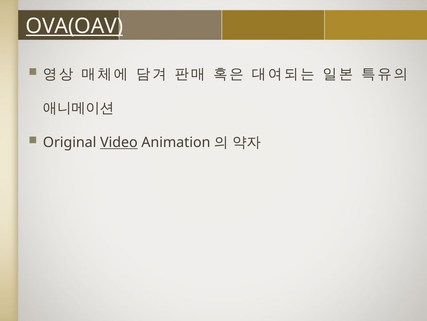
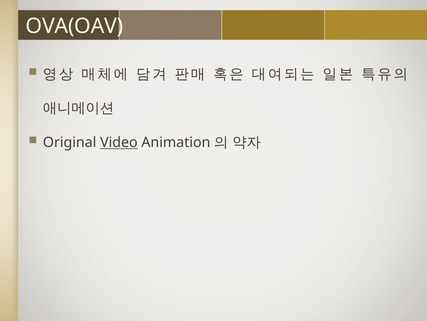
OVA(OAV underline: present -> none (74, 26)
